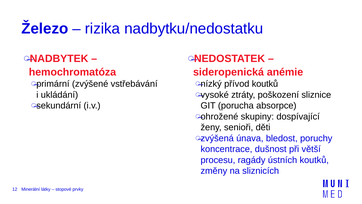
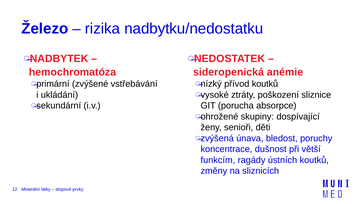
procesu: procesu -> funkcím (218, 160)
